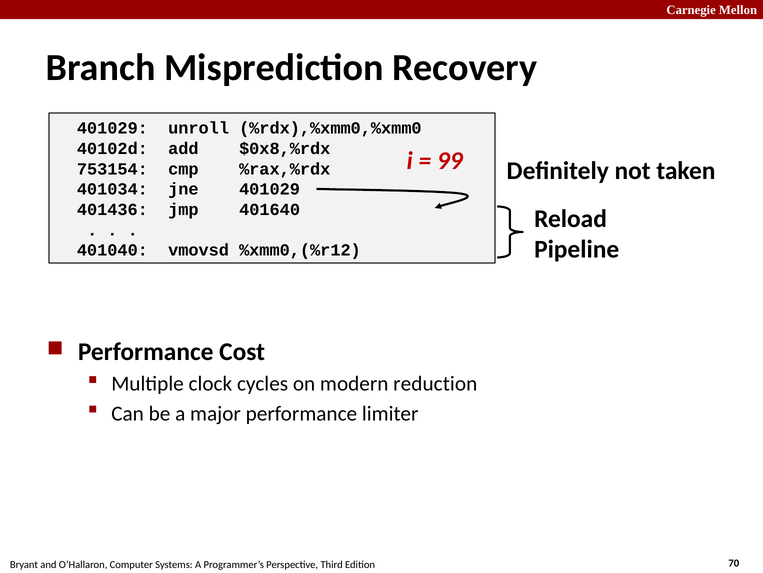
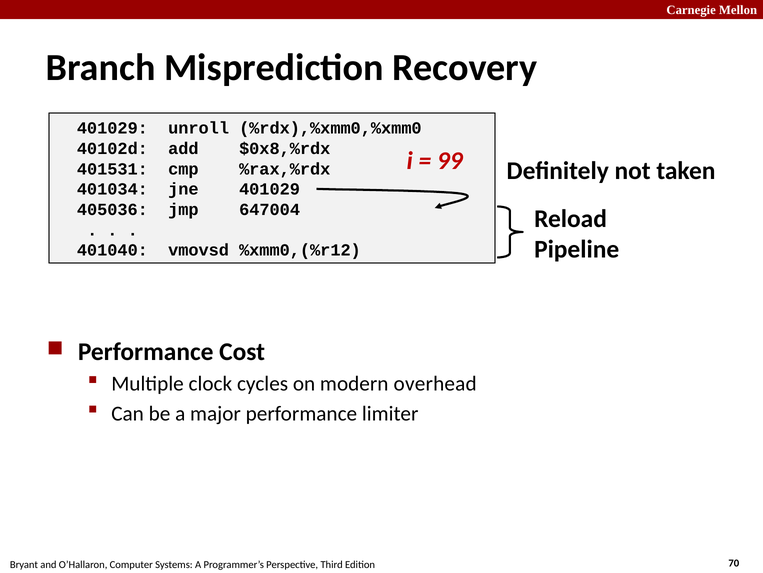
753154: 753154 -> 401531 (112, 169)
401436: 401436 -> 405036 (112, 209)
401640: 401640 -> 647004 (270, 209)
reduction: reduction -> overhead (435, 383)
